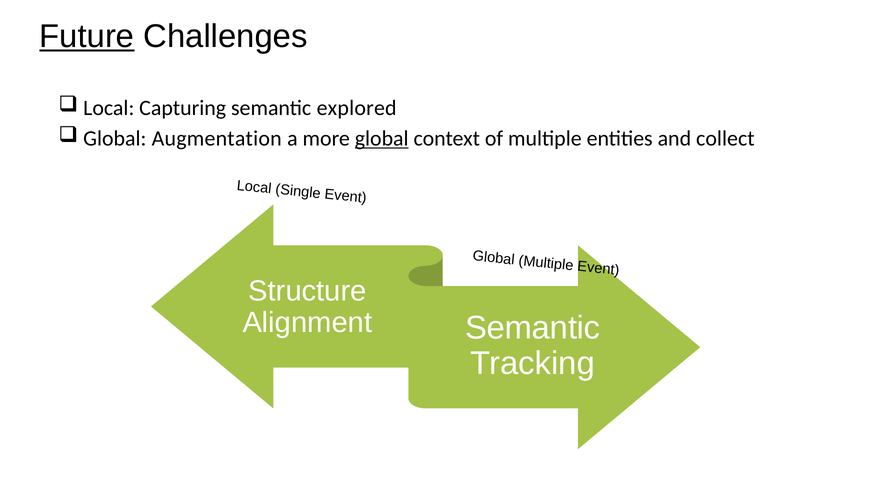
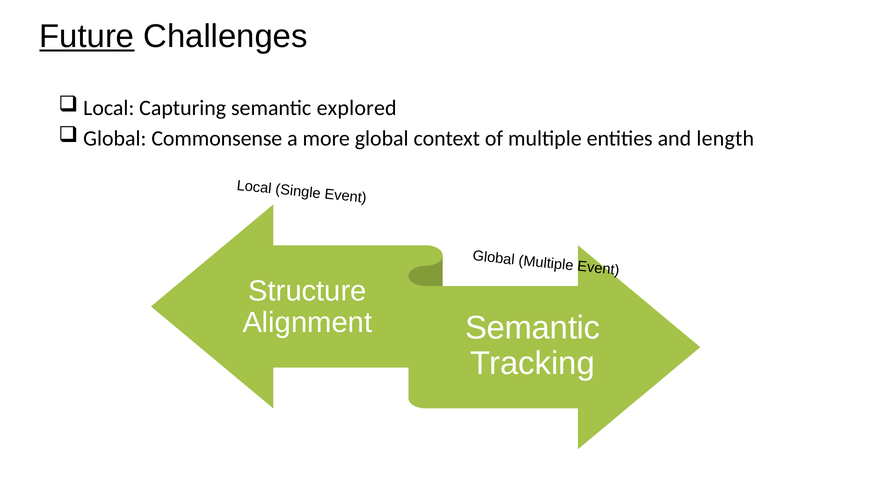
Augmentation: Augmentation -> Commonsense (217, 139)
global underline: present -> none (382, 139)
collect: collect -> length (725, 139)
